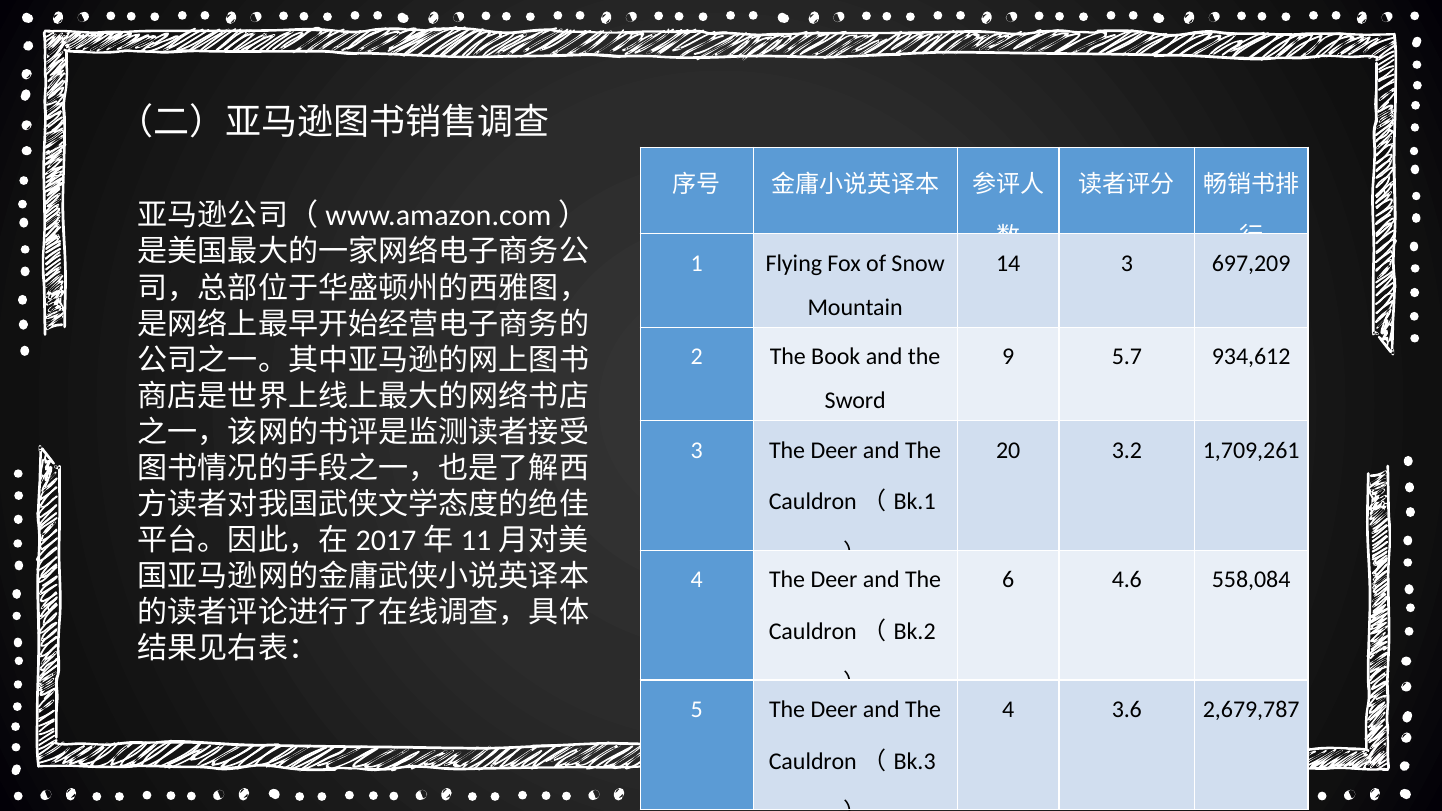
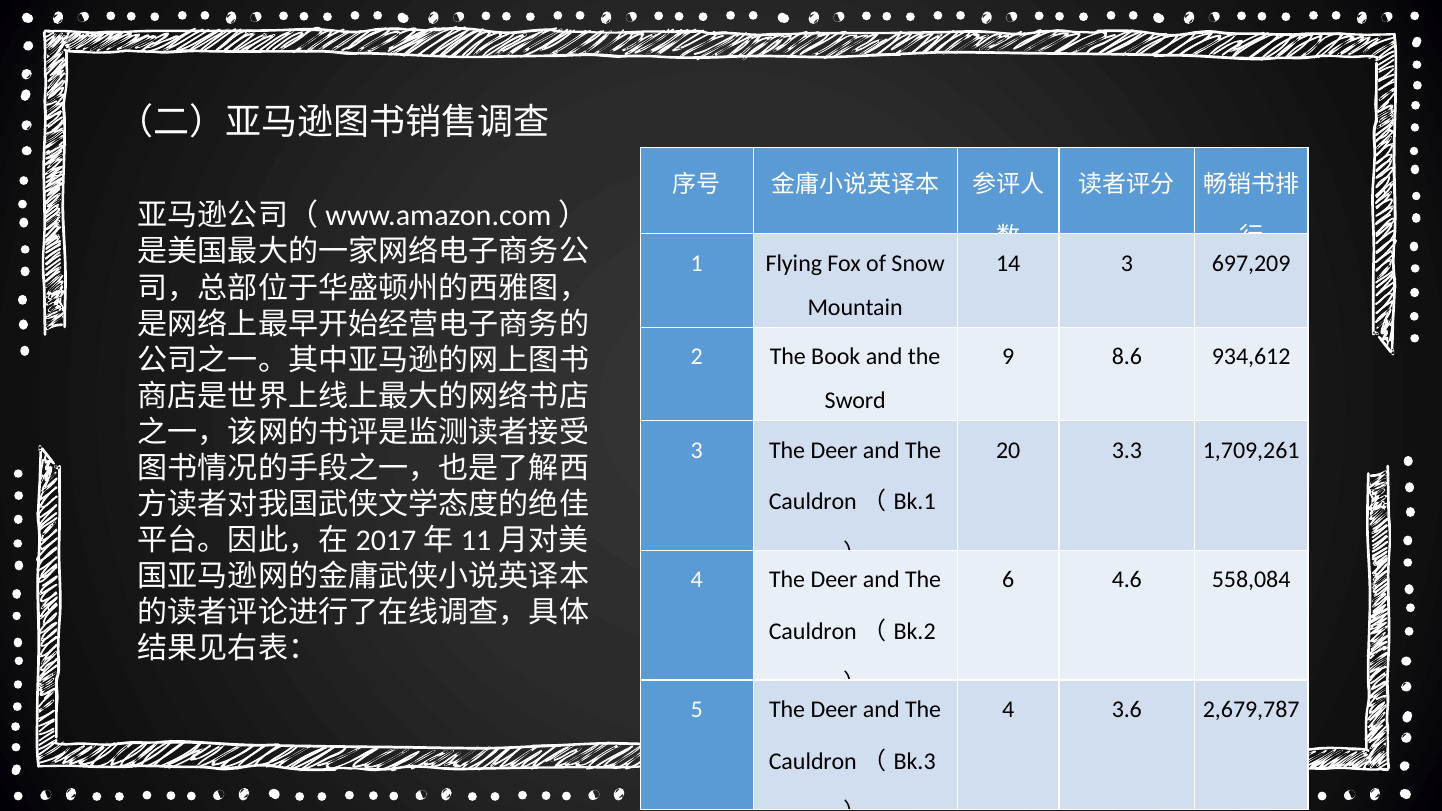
5.7: 5.7 -> 8.6 (1127, 357)
3.2: 3.2 -> 3.3 (1127, 450)
